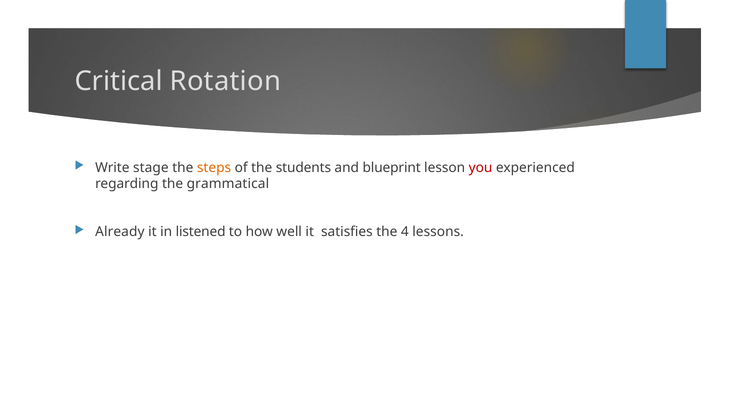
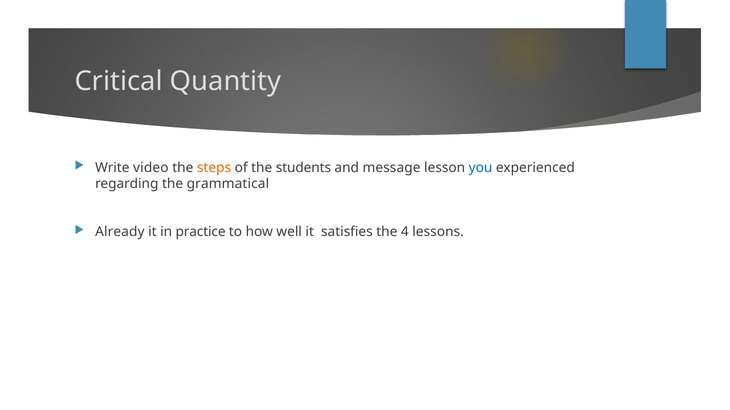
Rotation: Rotation -> Quantity (226, 81)
stage: stage -> video (151, 168)
blueprint: blueprint -> message (392, 168)
you colour: red -> blue (481, 168)
listened: listened -> practice (201, 232)
